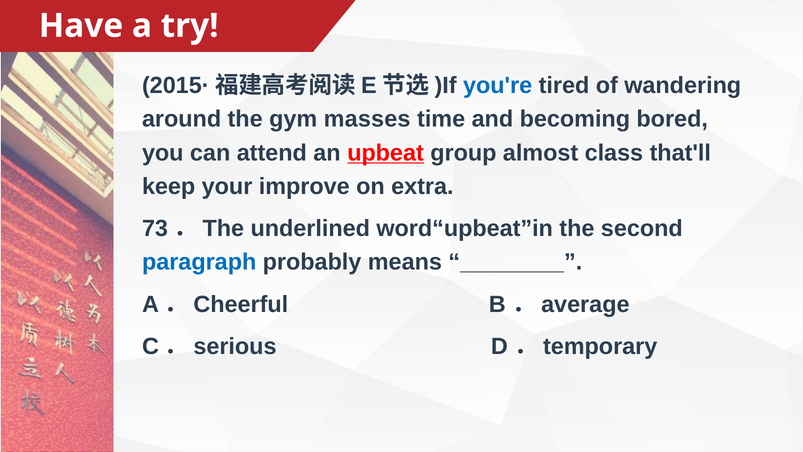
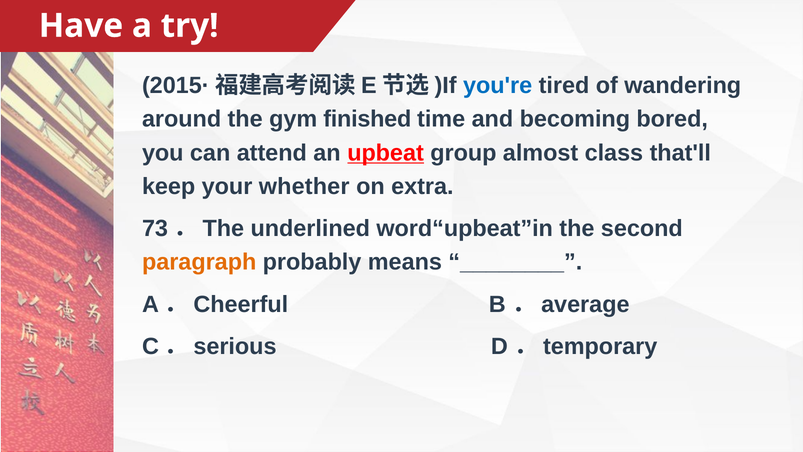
masses: masses -> finished (367, 119)
improve: improve -> whether (304, 186)
paragraph colour: blue -> orange (199, 262)
